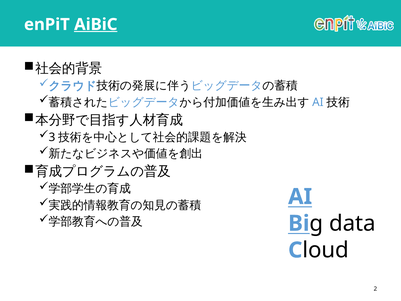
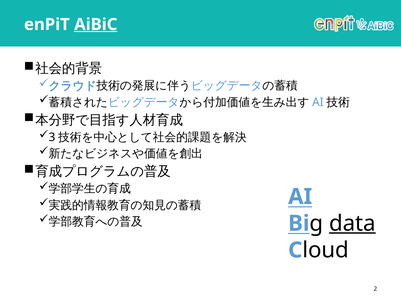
data underline: none -> present (352, 223)
